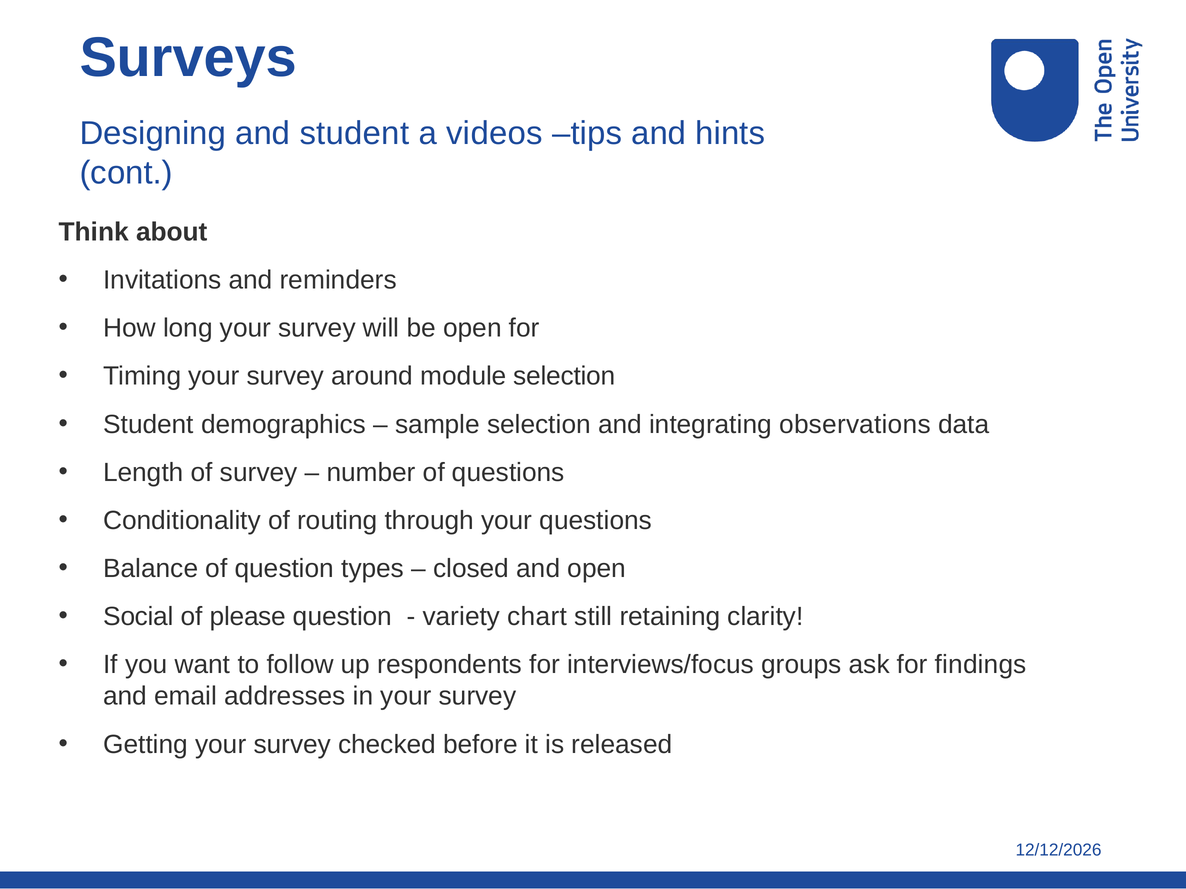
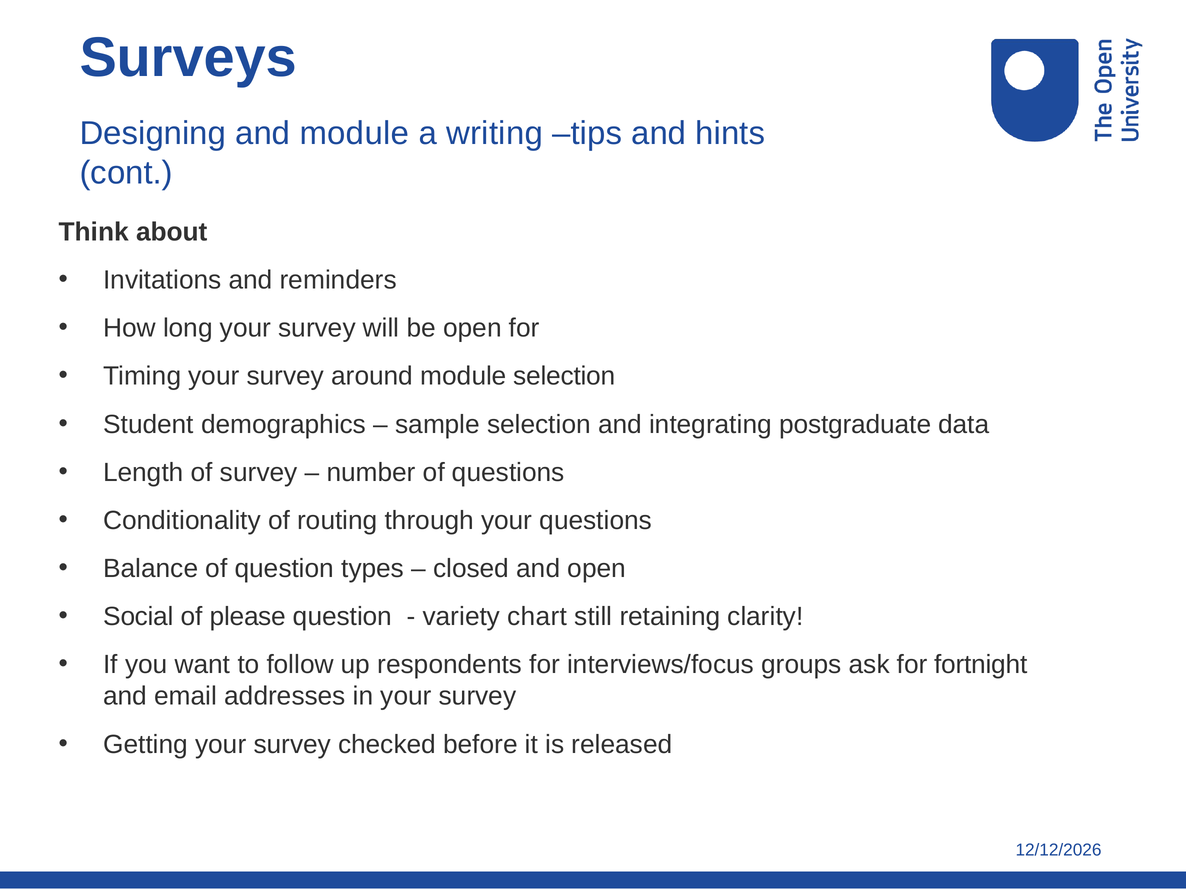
and student: student -> module (354, 133)
videos: videos -> writing (495, 133)
observations: observations -> postgraduate (855, 425)
findings: findings -> fortnight (981, 665)
